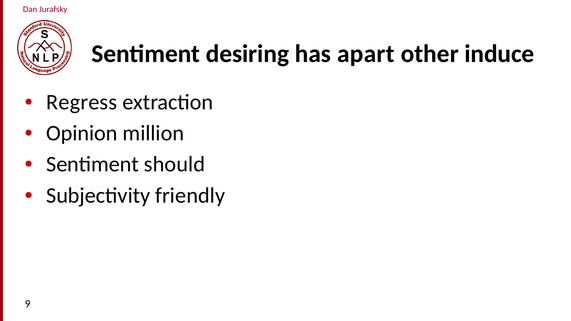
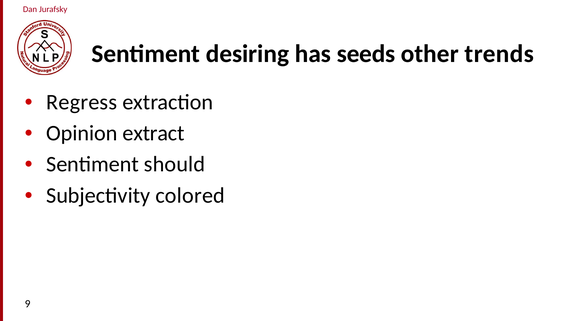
apart: apart -> seeds (366, 54)
induce: induce -> trends (499, 54)
million: million -> extract (153, 133)
friendly: friendly -> colored (190, 196)
